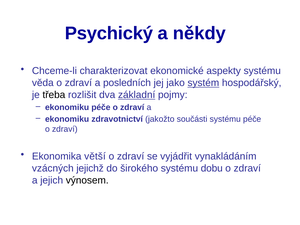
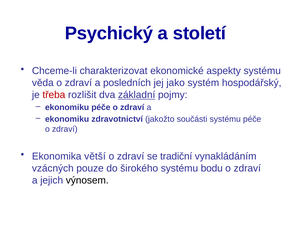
někdy: někdy -> století (200, 33)
systém underline: present -> none (203, 83)
třeba colour: black -> red (54, 95)
vyjádřit: vyjádřit -> tradiční (176, 156)
jejichž: jejichž -> pouze (90, 168)
dobu: dobu -> bodu (212, 168)
